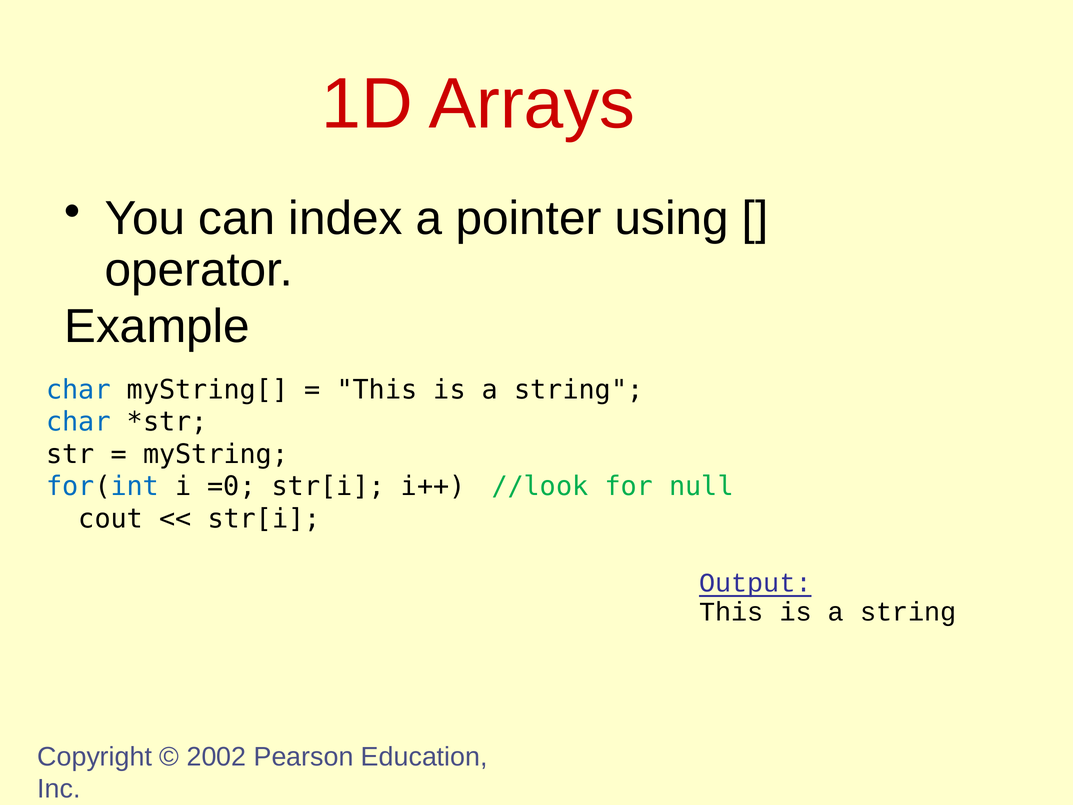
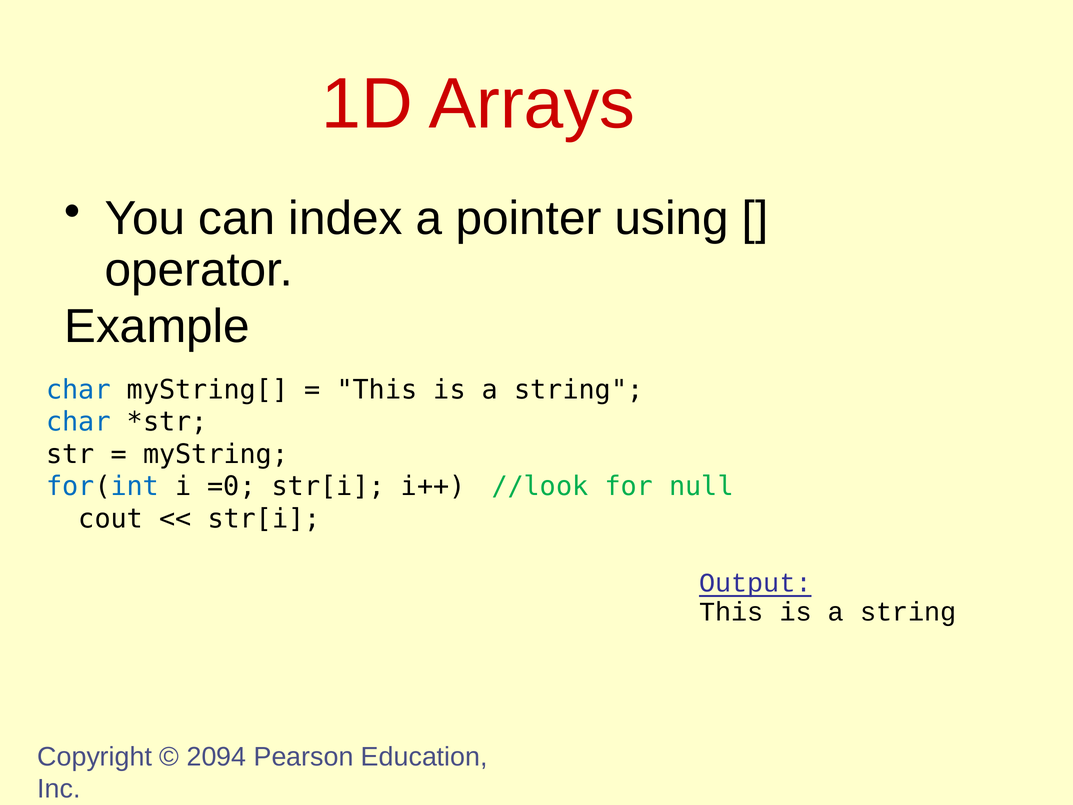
2002: 2002 -> 2094 (216, 756)
